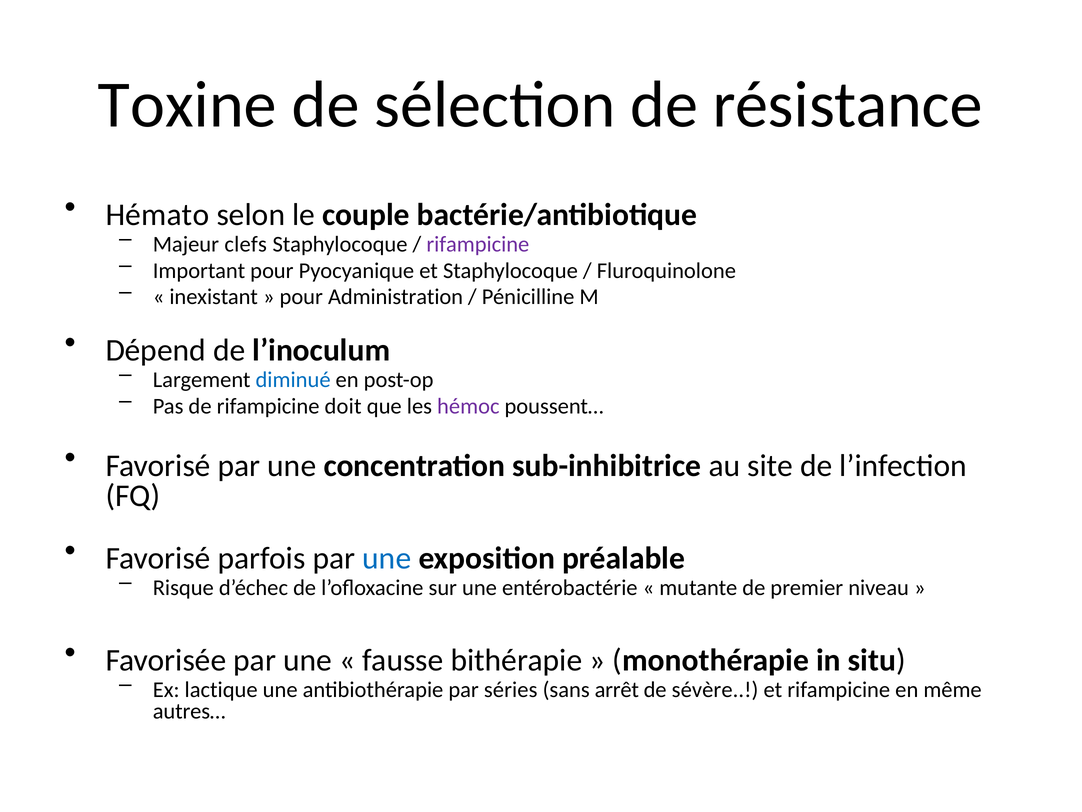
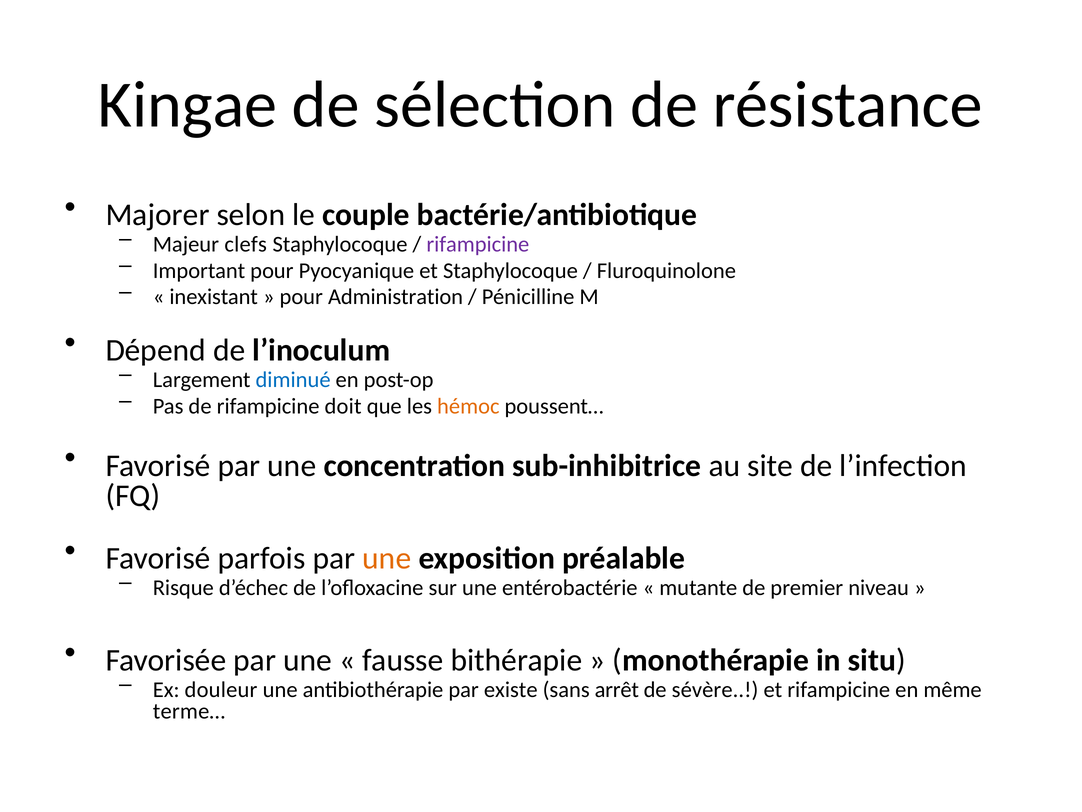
Toxine: Toxine -> Kingae (187, 105)
Hémato: Hémato -> Majorer (158, 215)
hémoc colour: purple -> orange (468, 406)
une colour: blue -> orange (387, 558)
lactique: lactique -> douleur (221, 689)
séries: séries -> existe (511, 689)
autres…: autres… -> terme… (189, 711)
